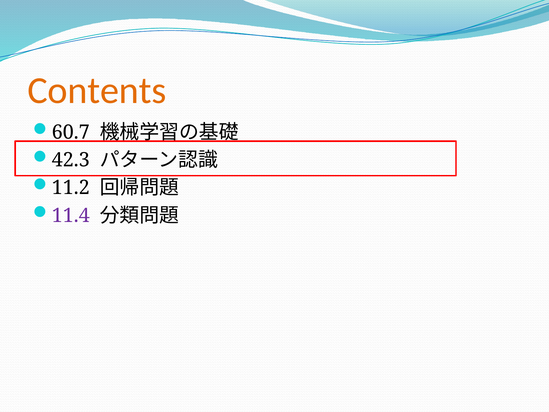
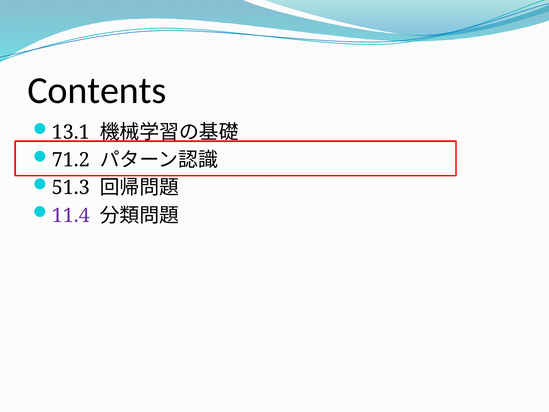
Contents colour: orange -> black (97, 91)
60.7: 60.7 -> 13.1 (71, 132)
42.3: 42.3 -> 71.2 (71, 160)
11.2: 11.2 -> 51.3 (71, 188)
